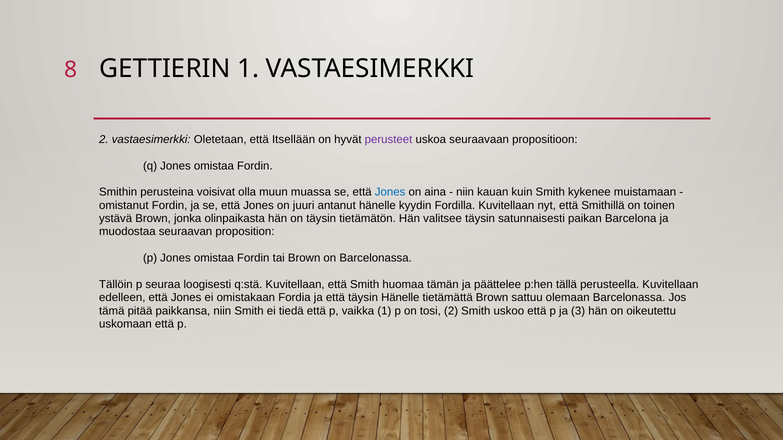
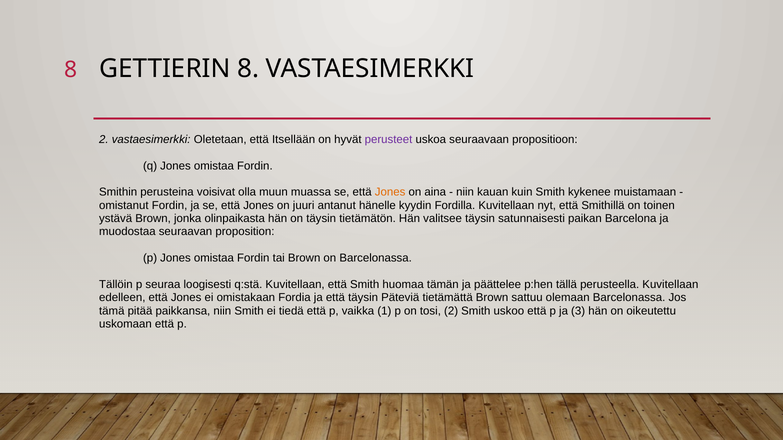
GETTIERIN 1: 1 -> 8 (248, 69)
Jones colour: blue -> orange (390, 192)
täysin Hänelle: Hänelle -> Päteviä (400, 298)
